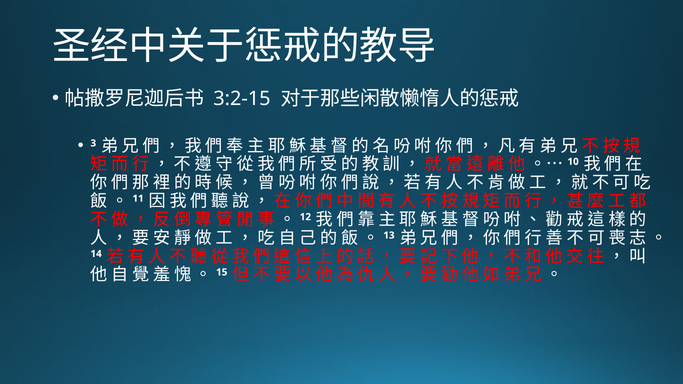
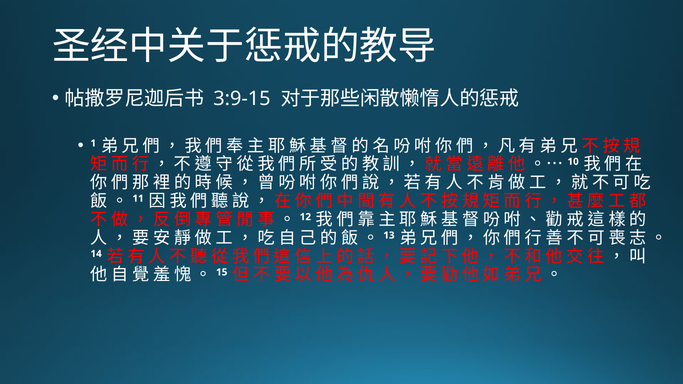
3:2-15: 3:2-15 -> 3:9-15 (242, 99)
3: 3 -> 1 (93, 143)
